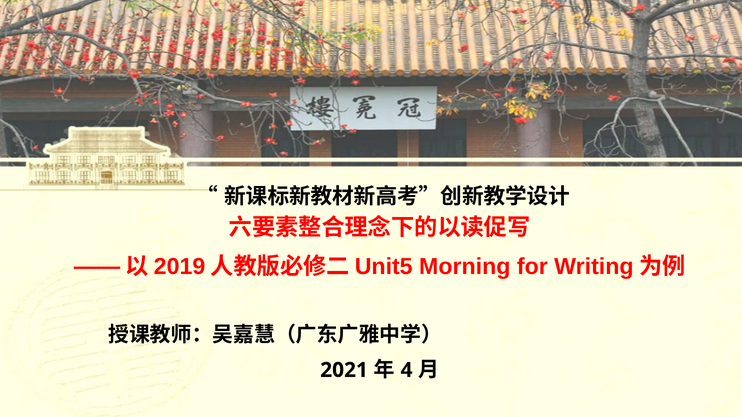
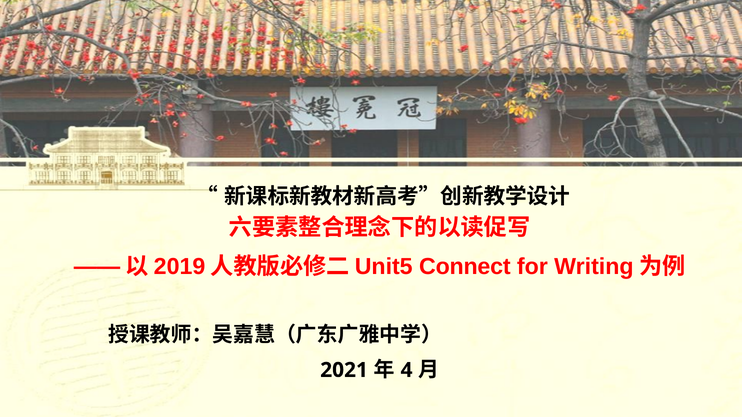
Morning: Morning -> Connect (465, 267)
